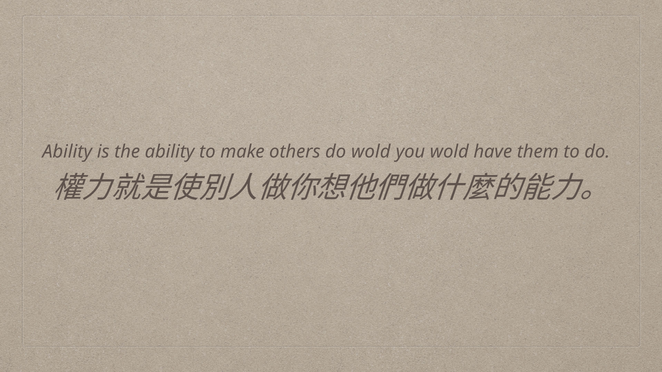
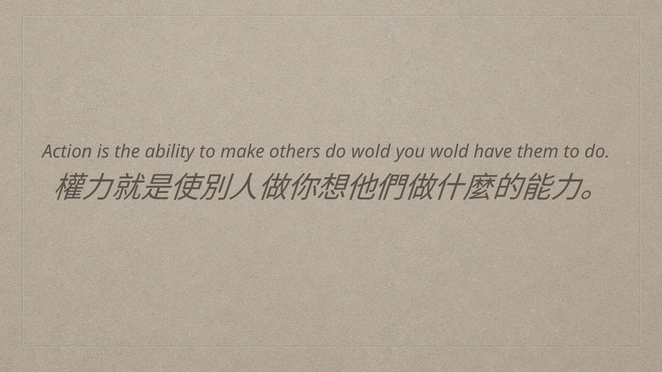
Ability: Ability -> Action (67, 152)
